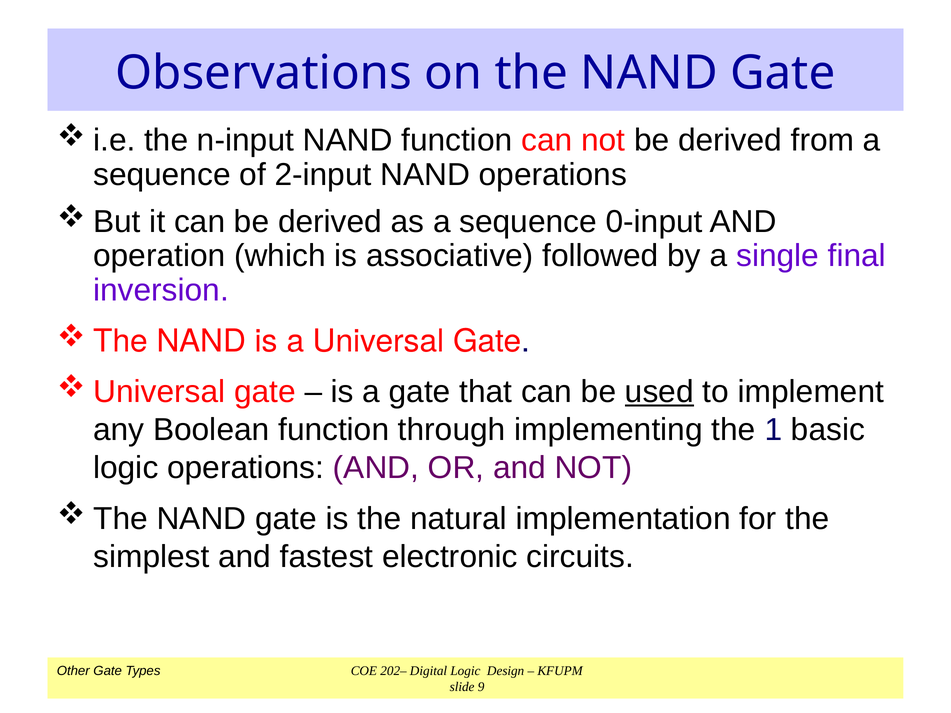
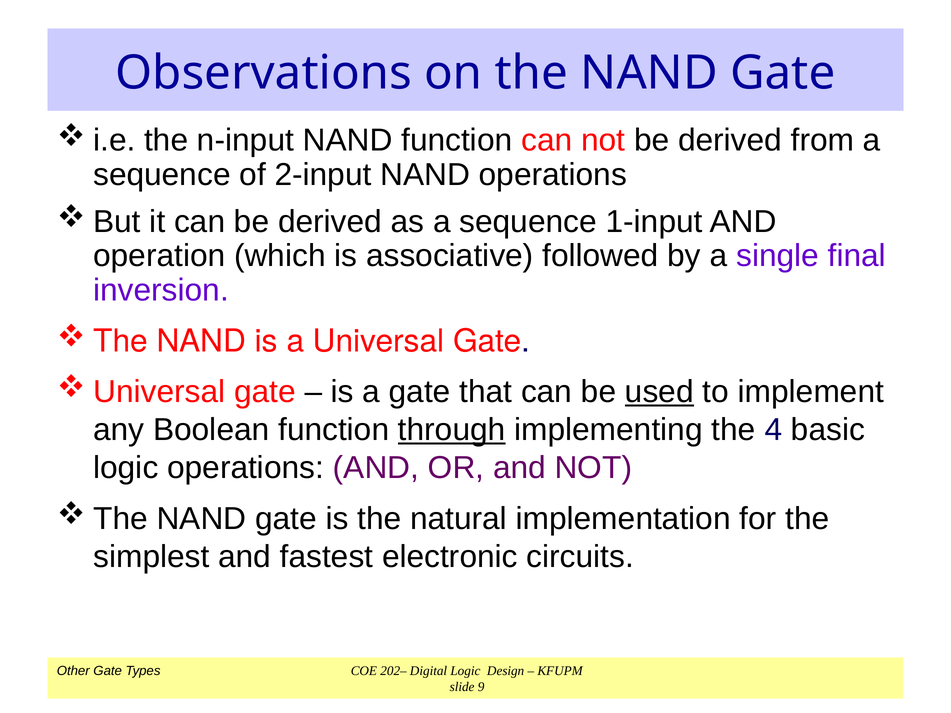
0-input: 0-input -> 1-input (654, 222)
through underline: none -> present (452, 430)
1: 1 -> 4 (773, 430)
